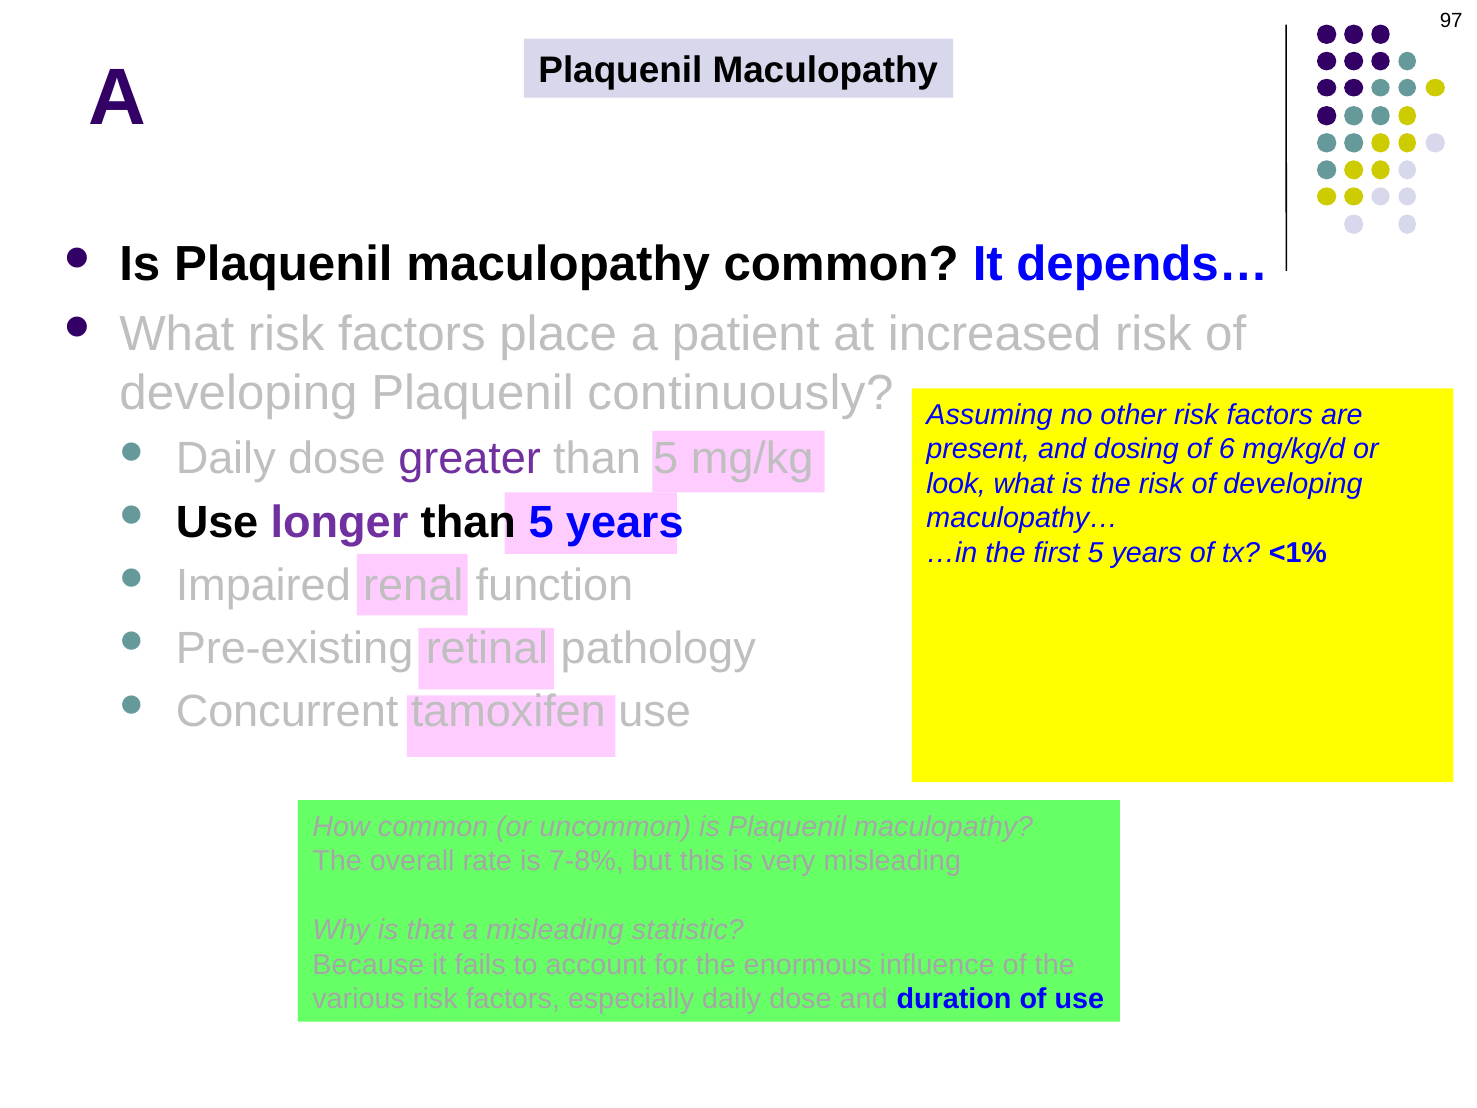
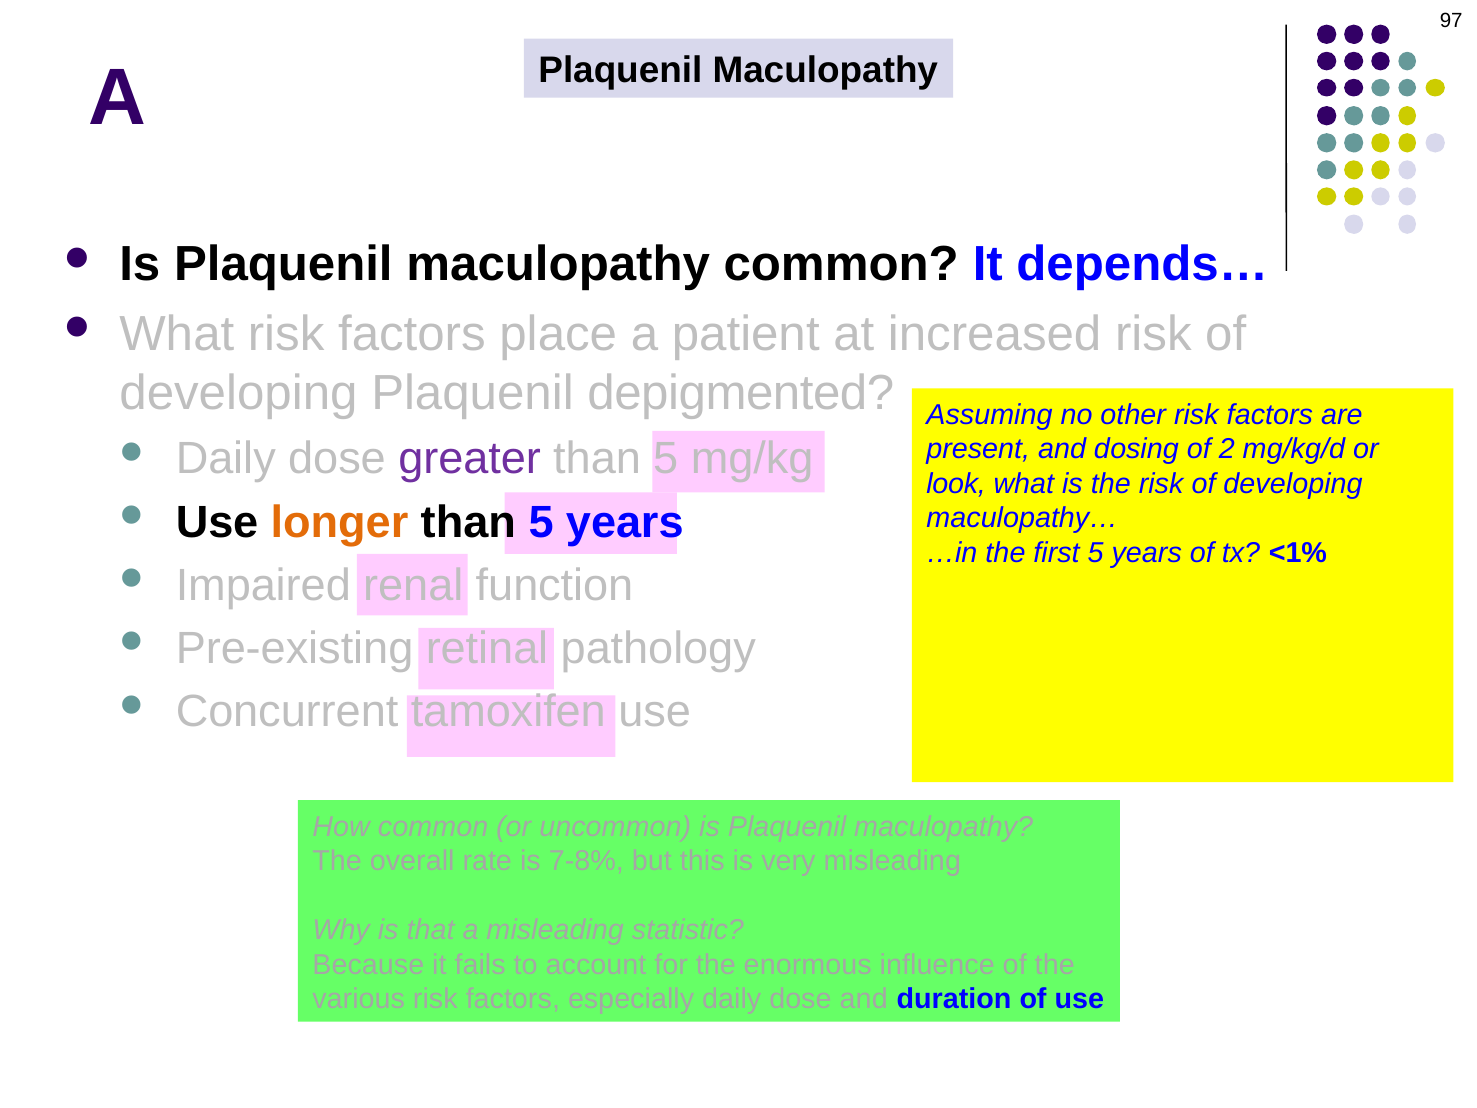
continuously: continuously -> depigmented (741, 394)
6: 6 -> 2 (1227, 449)
longer colour: purple -> orange (340, 522)
